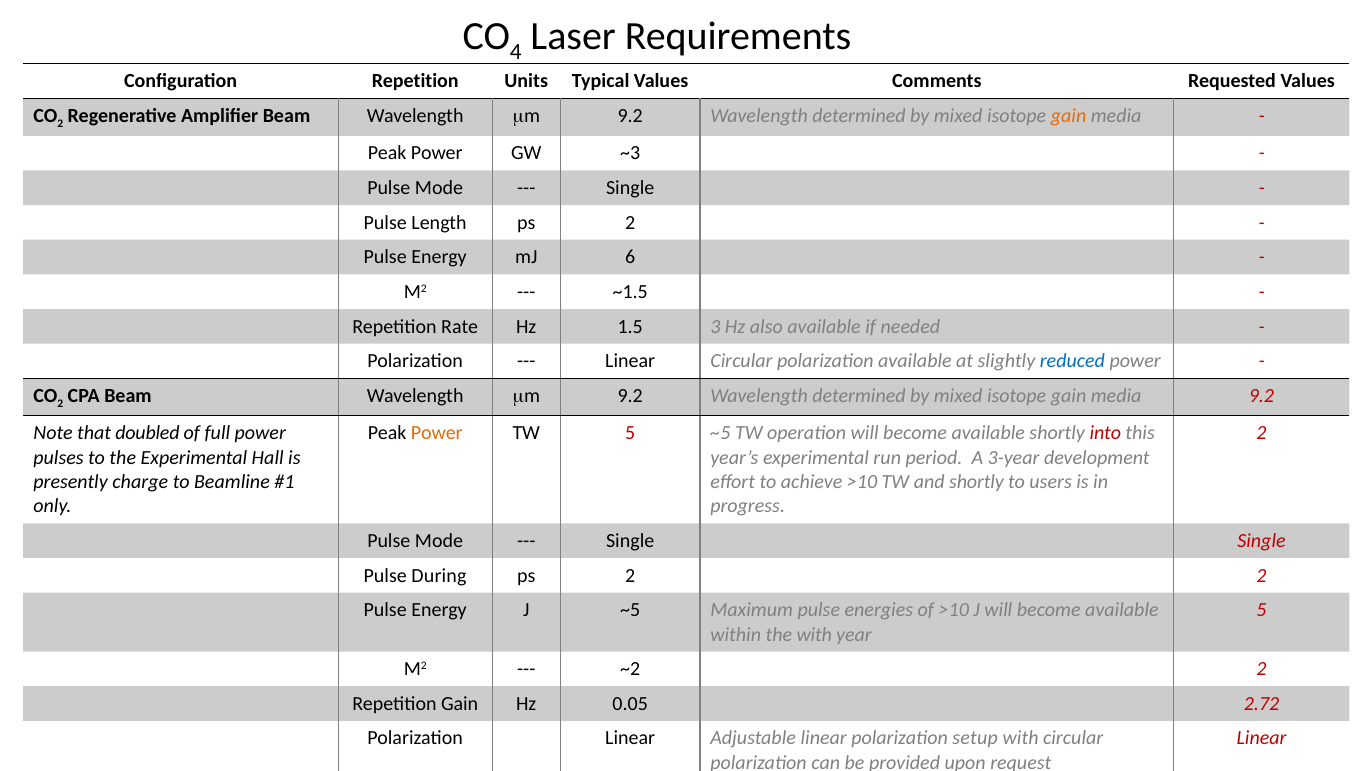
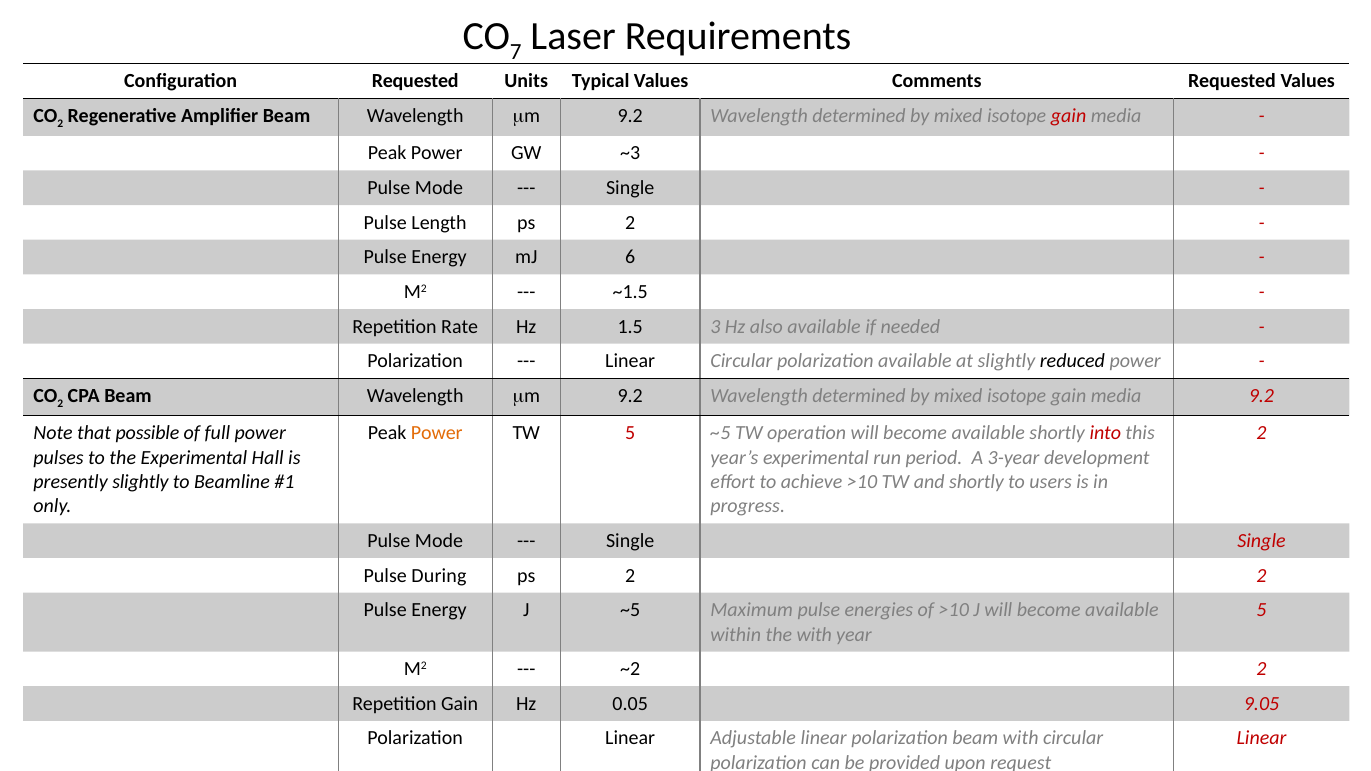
4: 4 -> 7 (516, 52)
Configuration Repetition: Repetition -> Requested (415, 81)
gain colour: orange -> red (1069, 116)
reduced colour: blue -> black (1072, 361)
doubled: doubled -> possible (147, 433)
presently charge: charge -> slightly (140, 482)
2.72: 2.72 -> 9.05 (1262, 704)
polarization setup: setup -> beam (975, 739)
